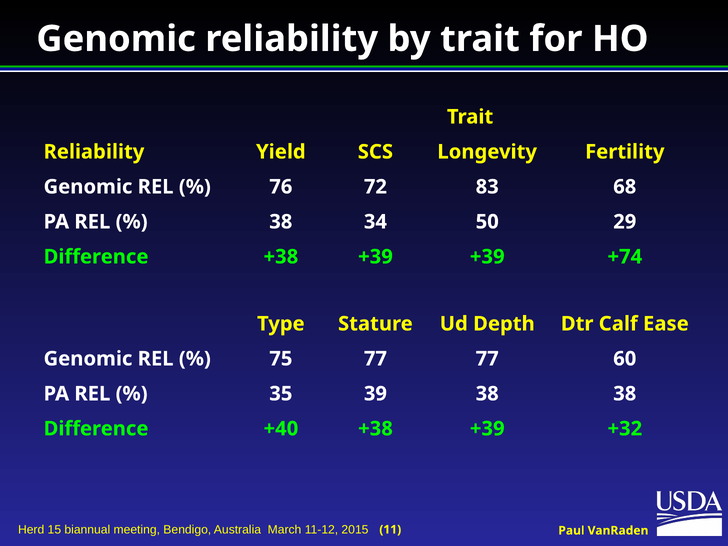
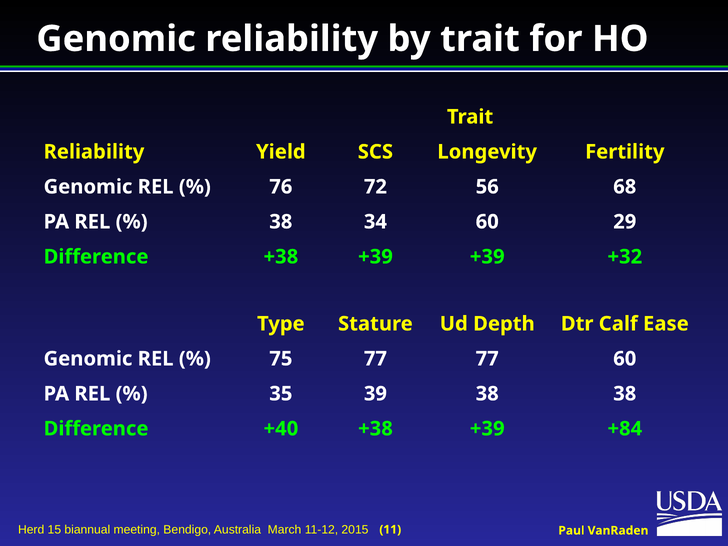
83: 83 -> 56 (487, 187)
34 50: 50 -> 60 (487, 222)
+74: +74 -> +32 (625, 257)
+32: +32 -> +84 (625, 429)
